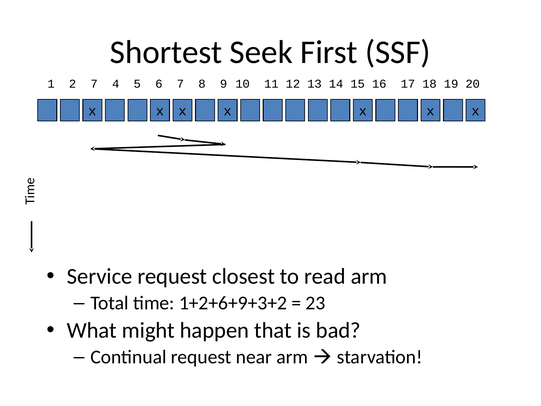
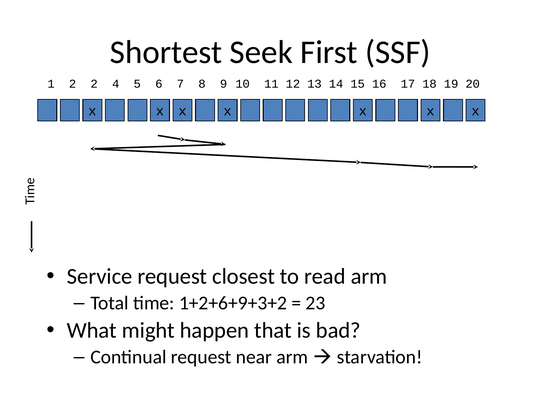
2 7: 7 -> 2 (94, 84)
